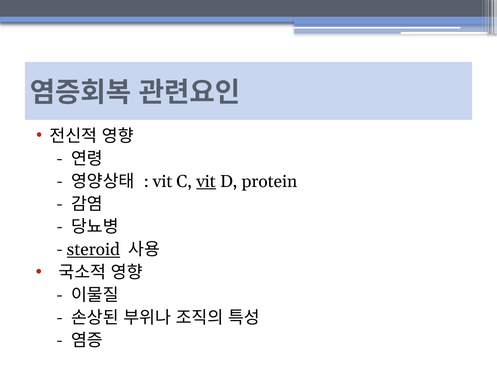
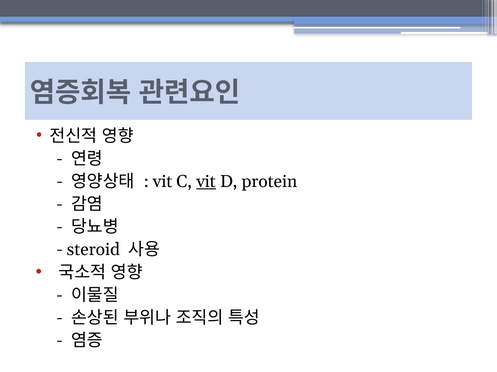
steroid underline: present -> none (93, 250)
